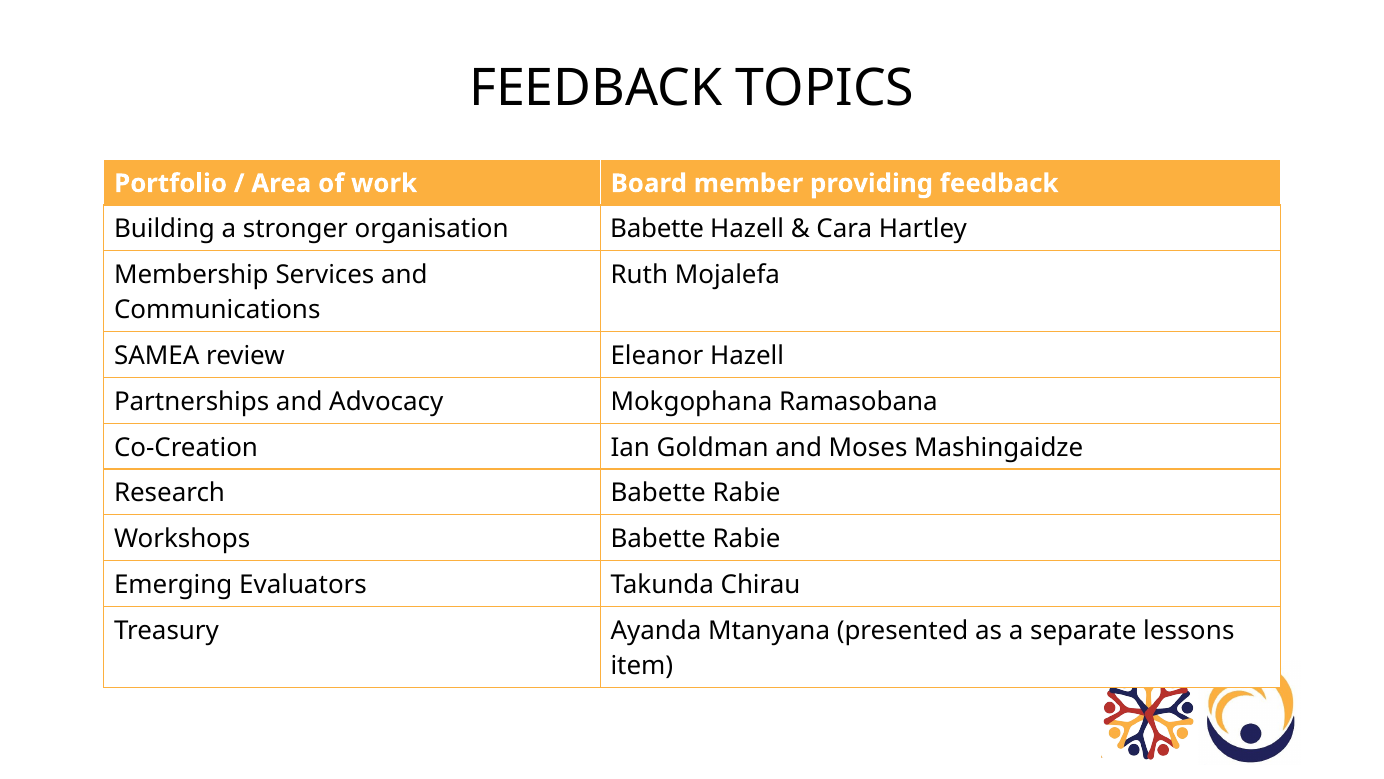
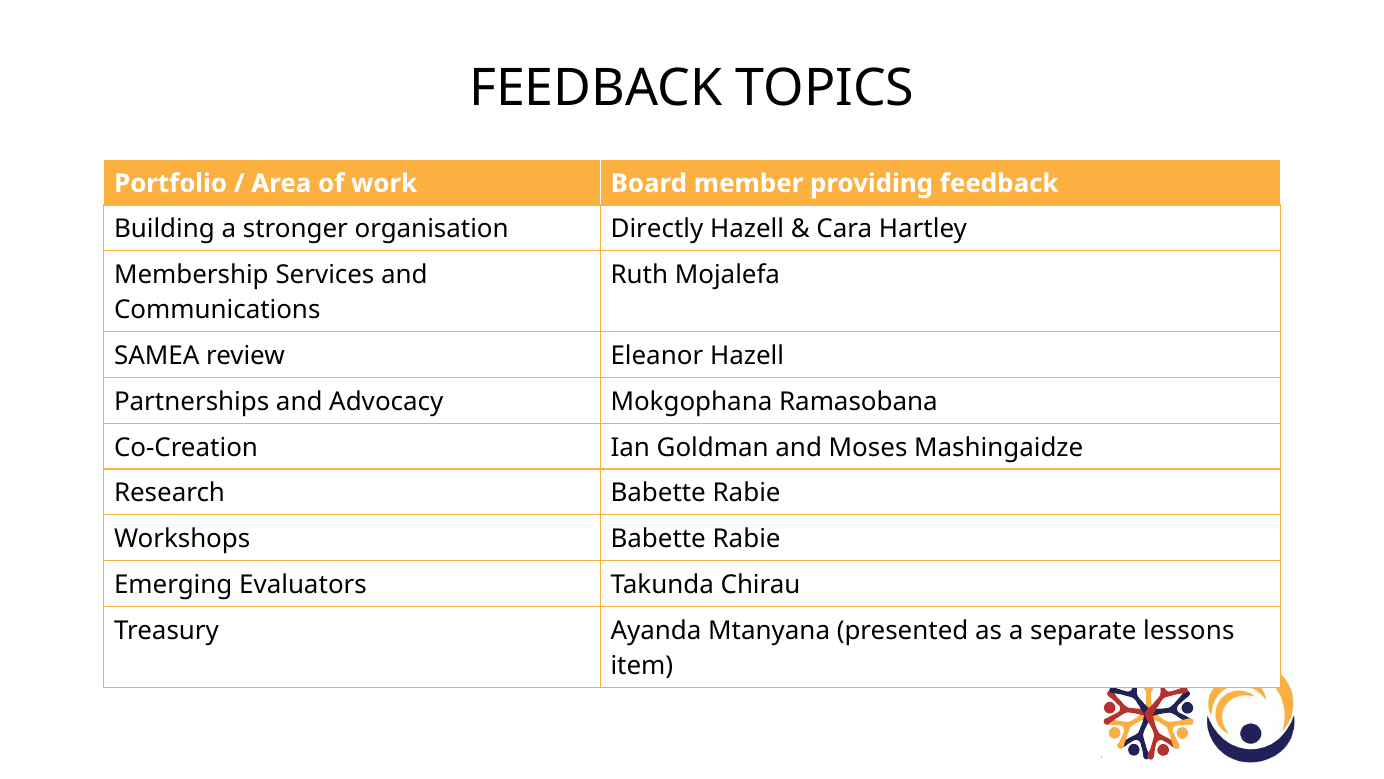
organisation Babette: Babette -> Directly (657, 229)
